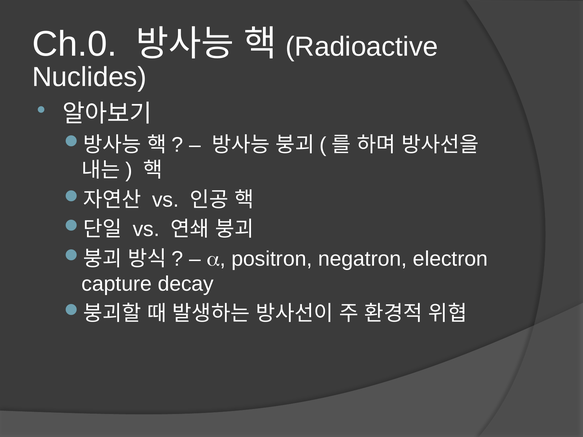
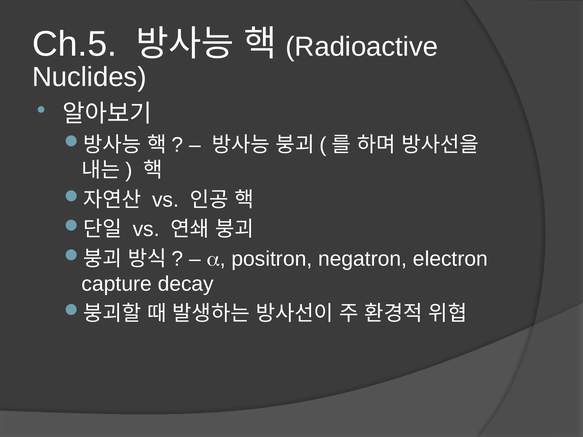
Ch.0: Ch.0 -> Ch.5 (75, 44)
